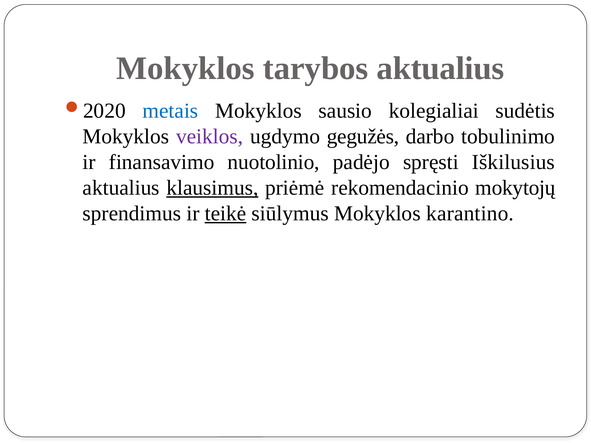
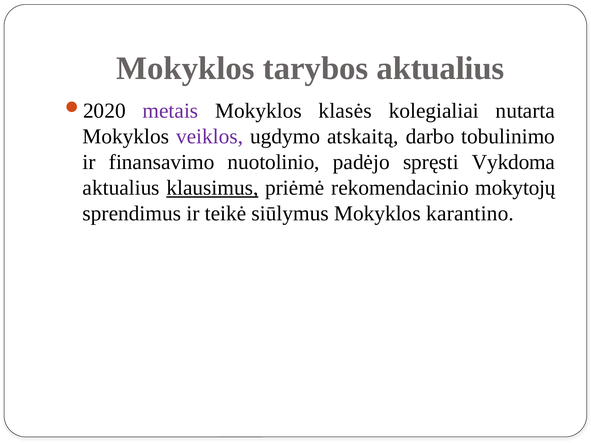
metais colour: blue -> purple (170, 111)
sausio: sausio -> klasės (345, 111)
sudėtis: sudėtis -> nutarta (525, 111)
gegužės: gegužės -> atskaitą (363, 136)
Iškilusius: Iškilusius -> Vykdoma (514, 162)
teikė underline: present -> none (226, 213)
